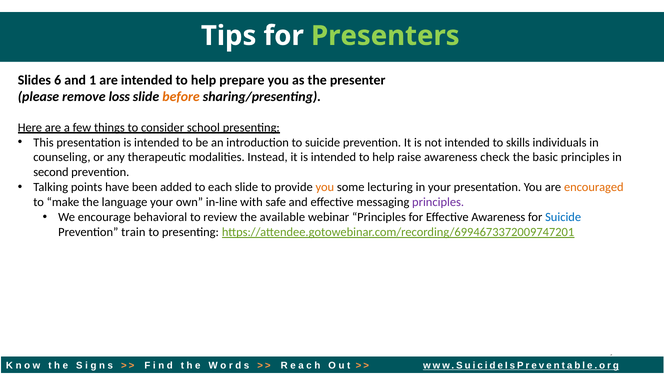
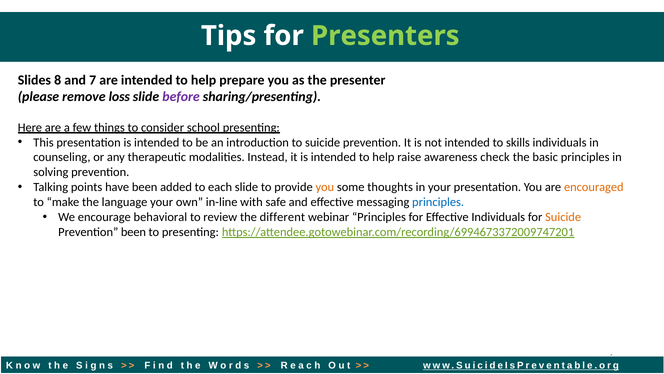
6: 6 -> 8 (58, 80)
and 1: 1 -> 7 (93, 80)
before colour: orange -> purple (181, 97)
second: second -> solving (51, 172)
lecturing: lecturing -> thoughts (390, 187)
principles colour: purple -> blue (438, 202)
available: available -> different (282, 217)
Effective Awareness: Awareness -> Individuals (498, 217)
Suicide colour: blue -> orange (563, 217)
Prevention train: train -> been (133, 232)
